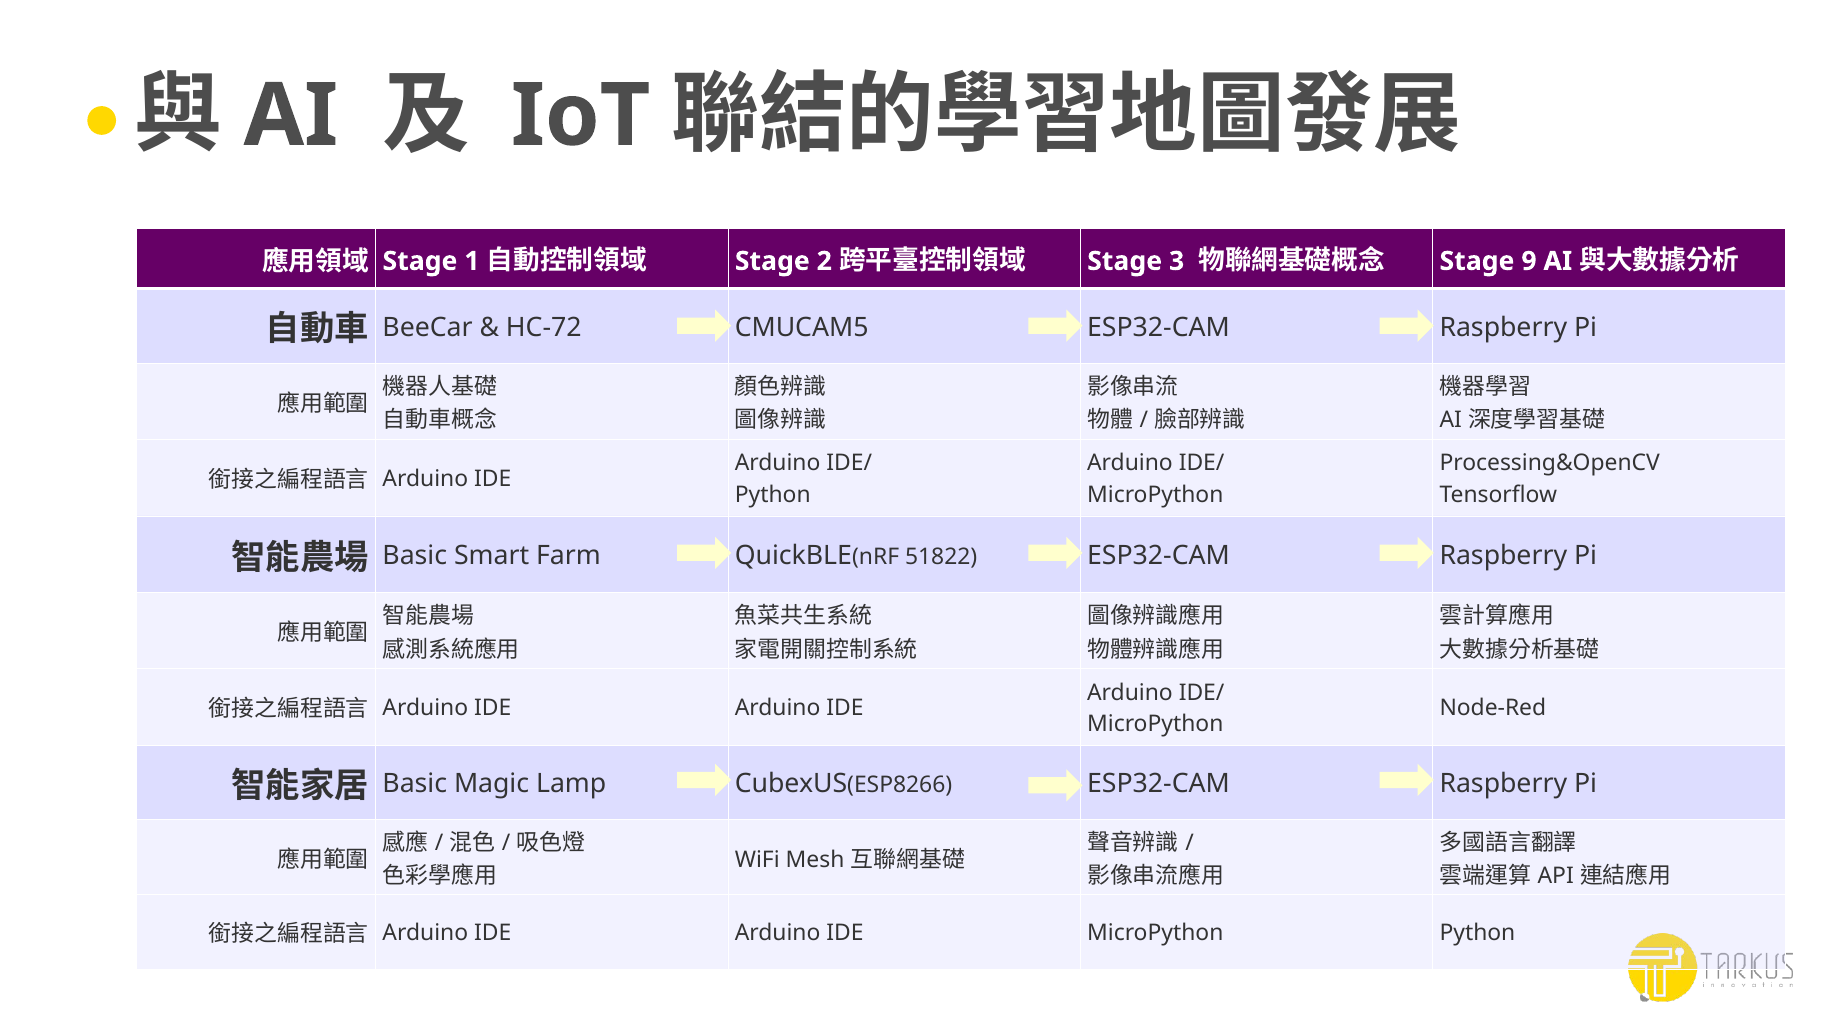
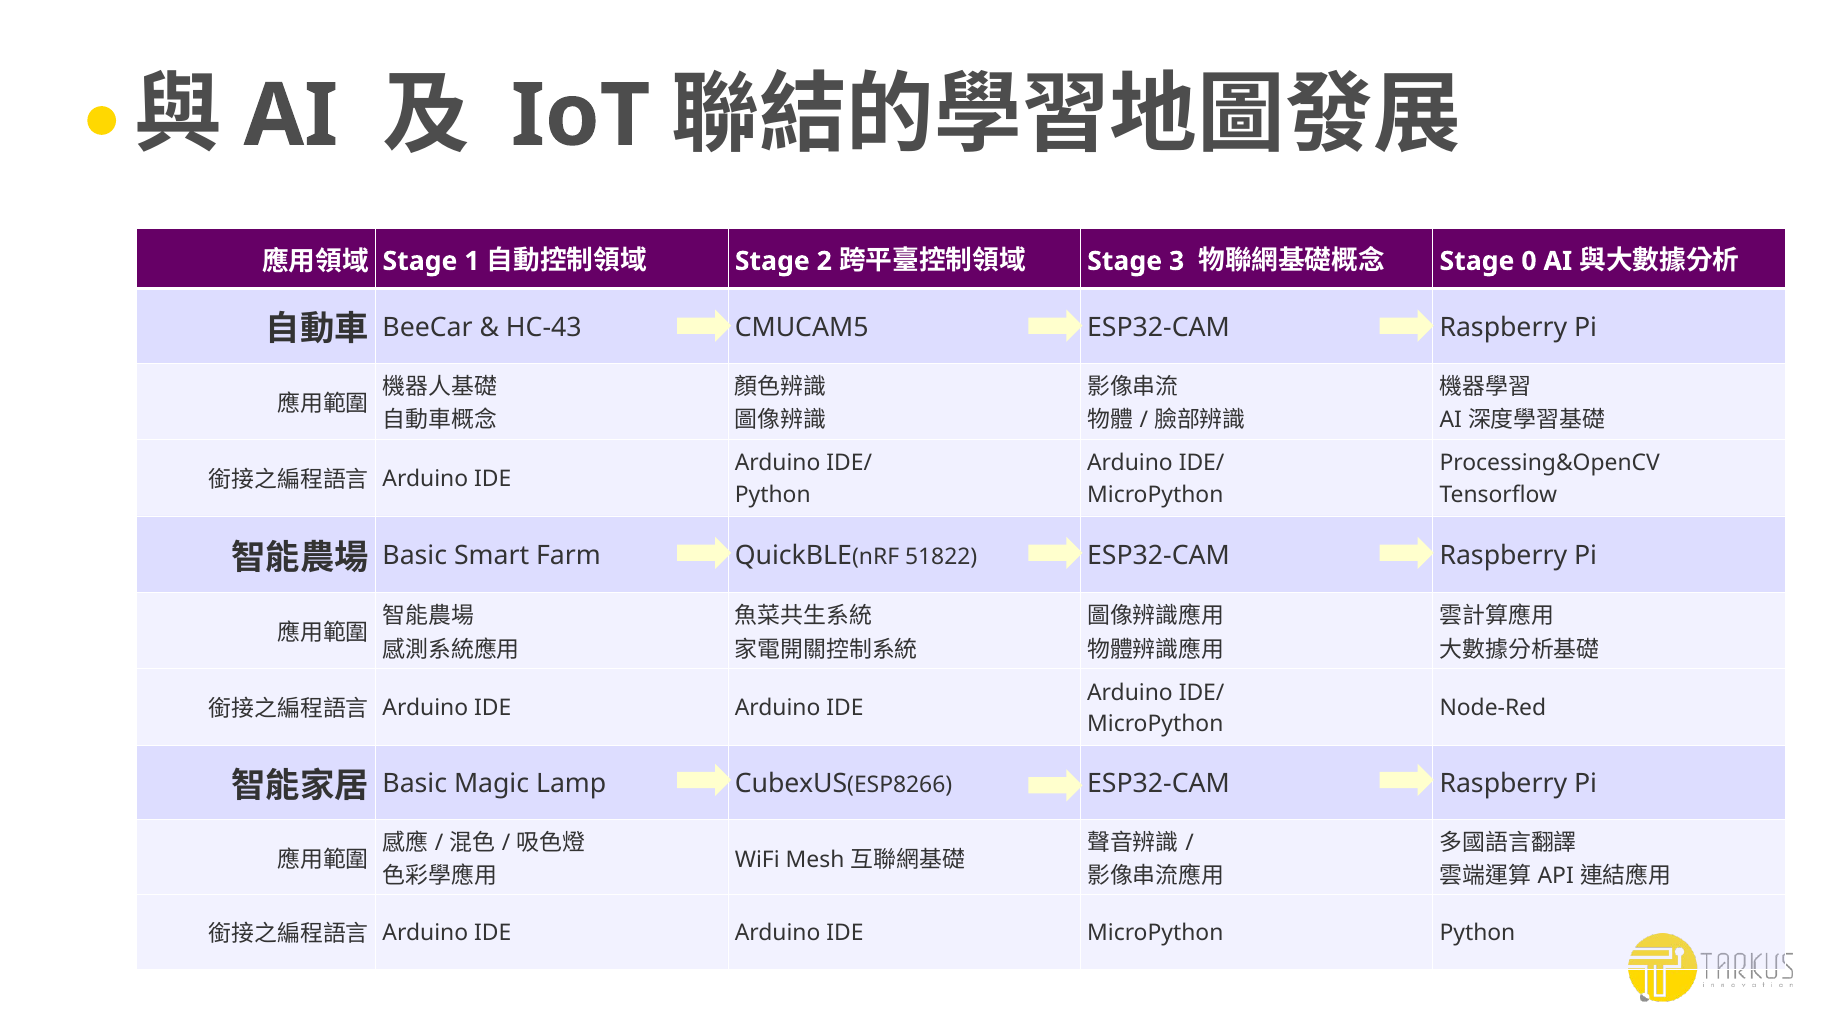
9: 9 -> 0 (1529, 261)
HC-72: HC-72 -> HC-43 (544, 327)
